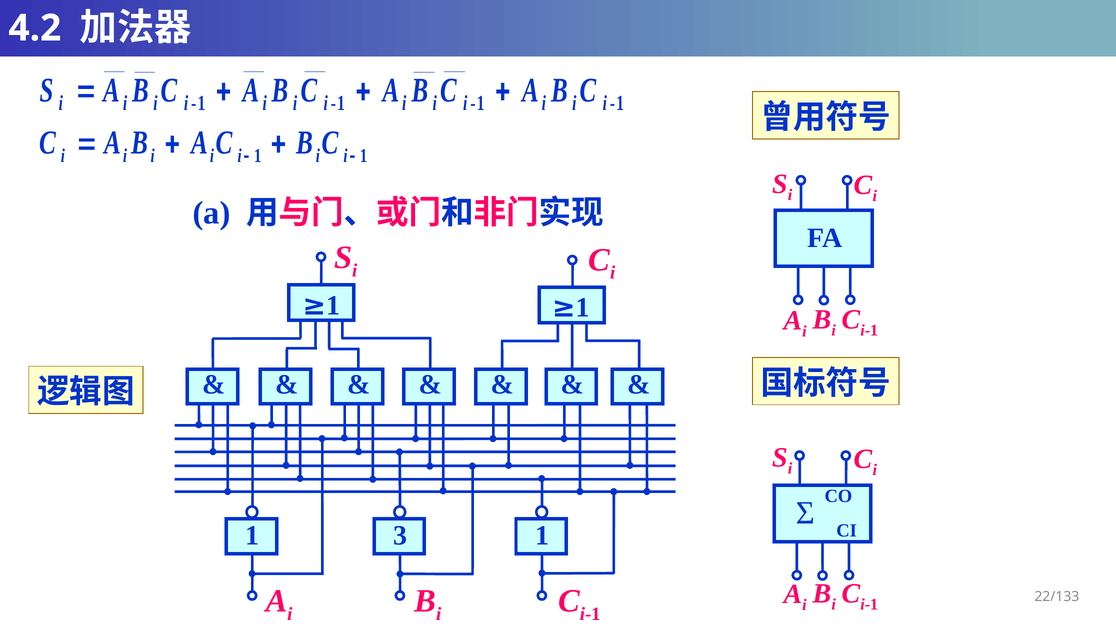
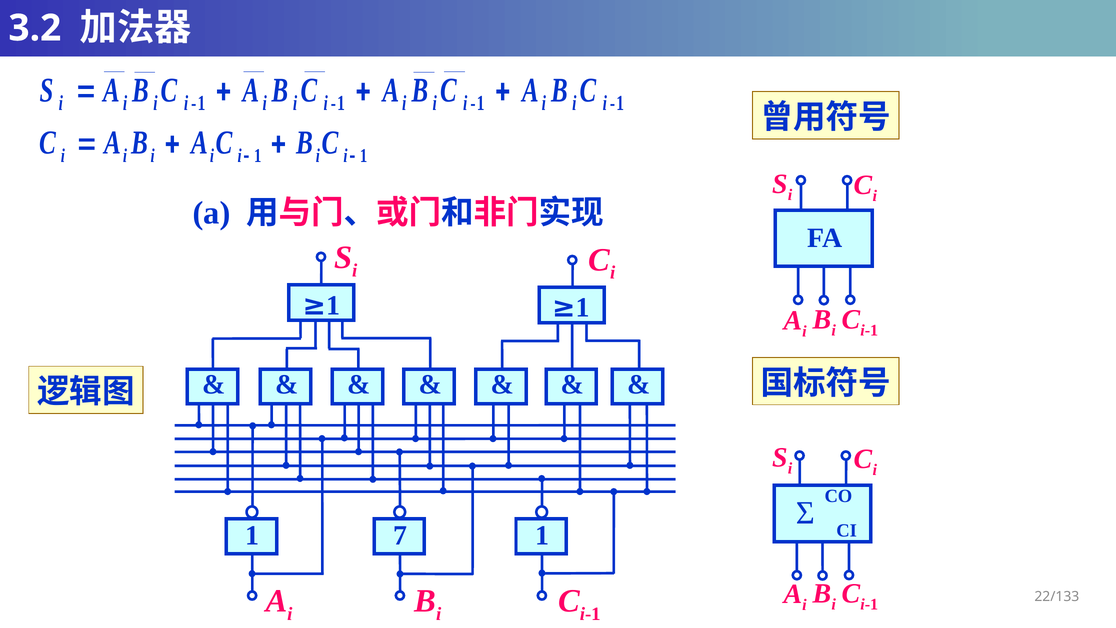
4.2: 4.2 -> 3.2 (35, 28)
3: 3 -> 7 (400, 536)
